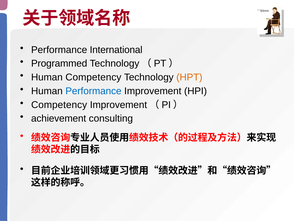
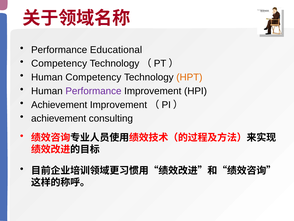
International: International -> Educational (116, 50)
Programmed: Programmed -> Competency (59, 63)
Performance colour: blue -> purple (93, 91)
Competency: Competency -> Achievement (59, 105)
